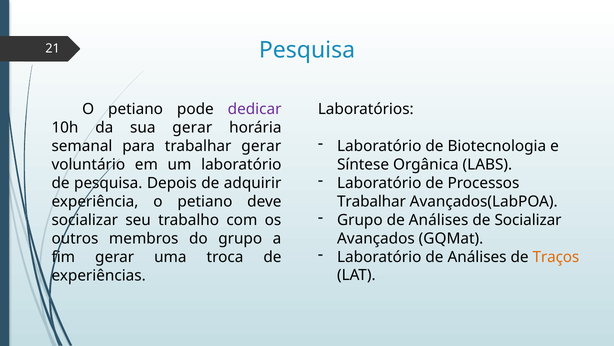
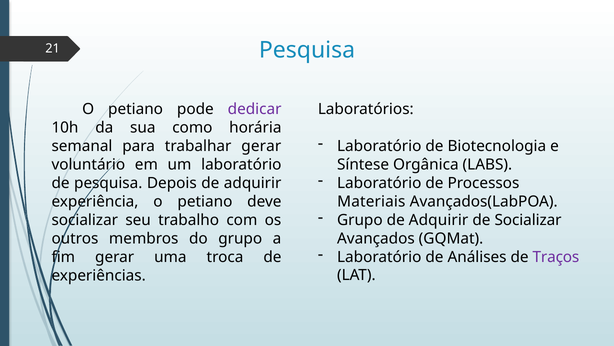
sua gerar: gerar -> como (192, 128)
Trabalhar: Trabalhar -> Materiais (371, 201)
Grupo de Análises: Análises -> Adquirir (439, 220)
Traços colour: orange -> purple (556, 256)
